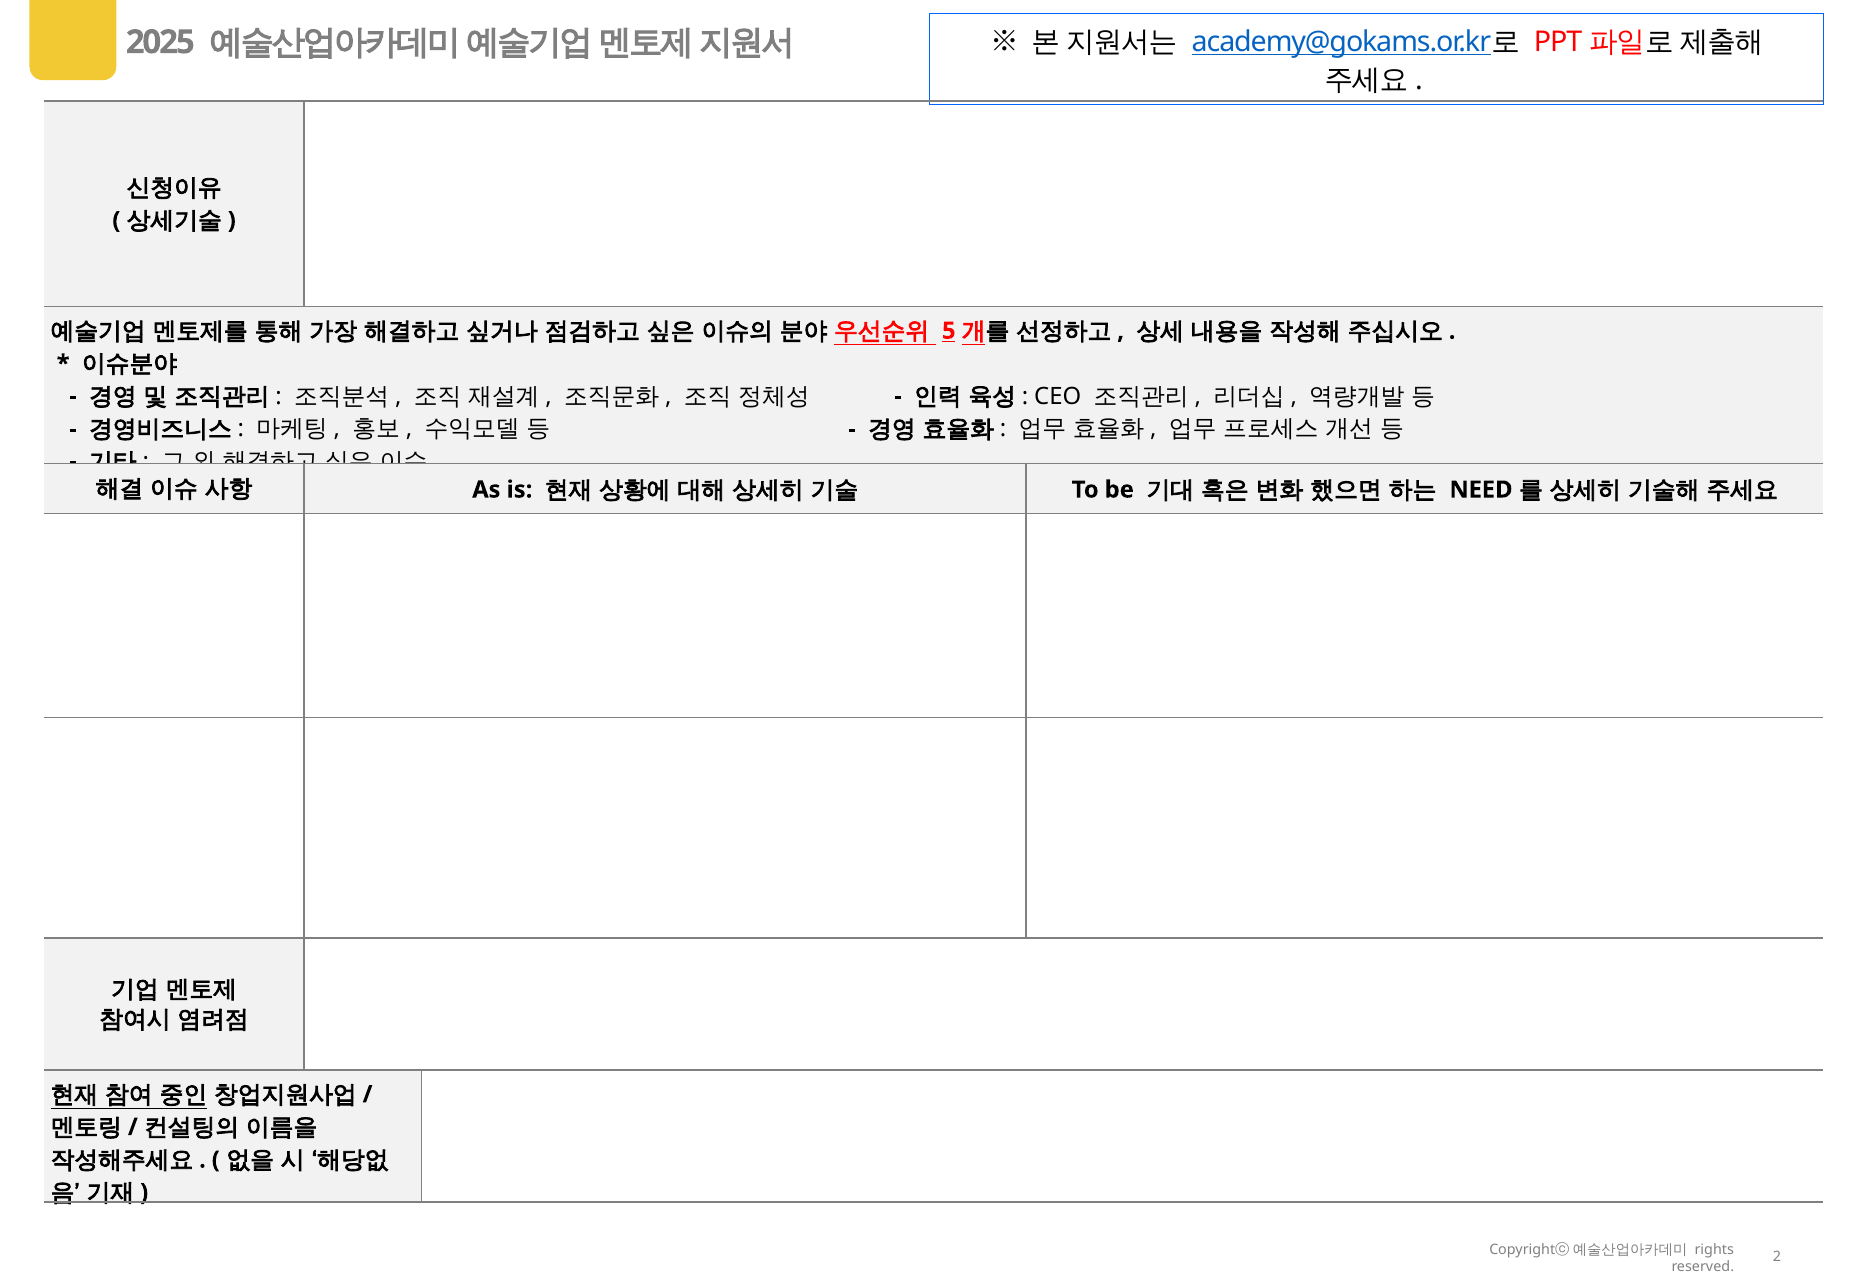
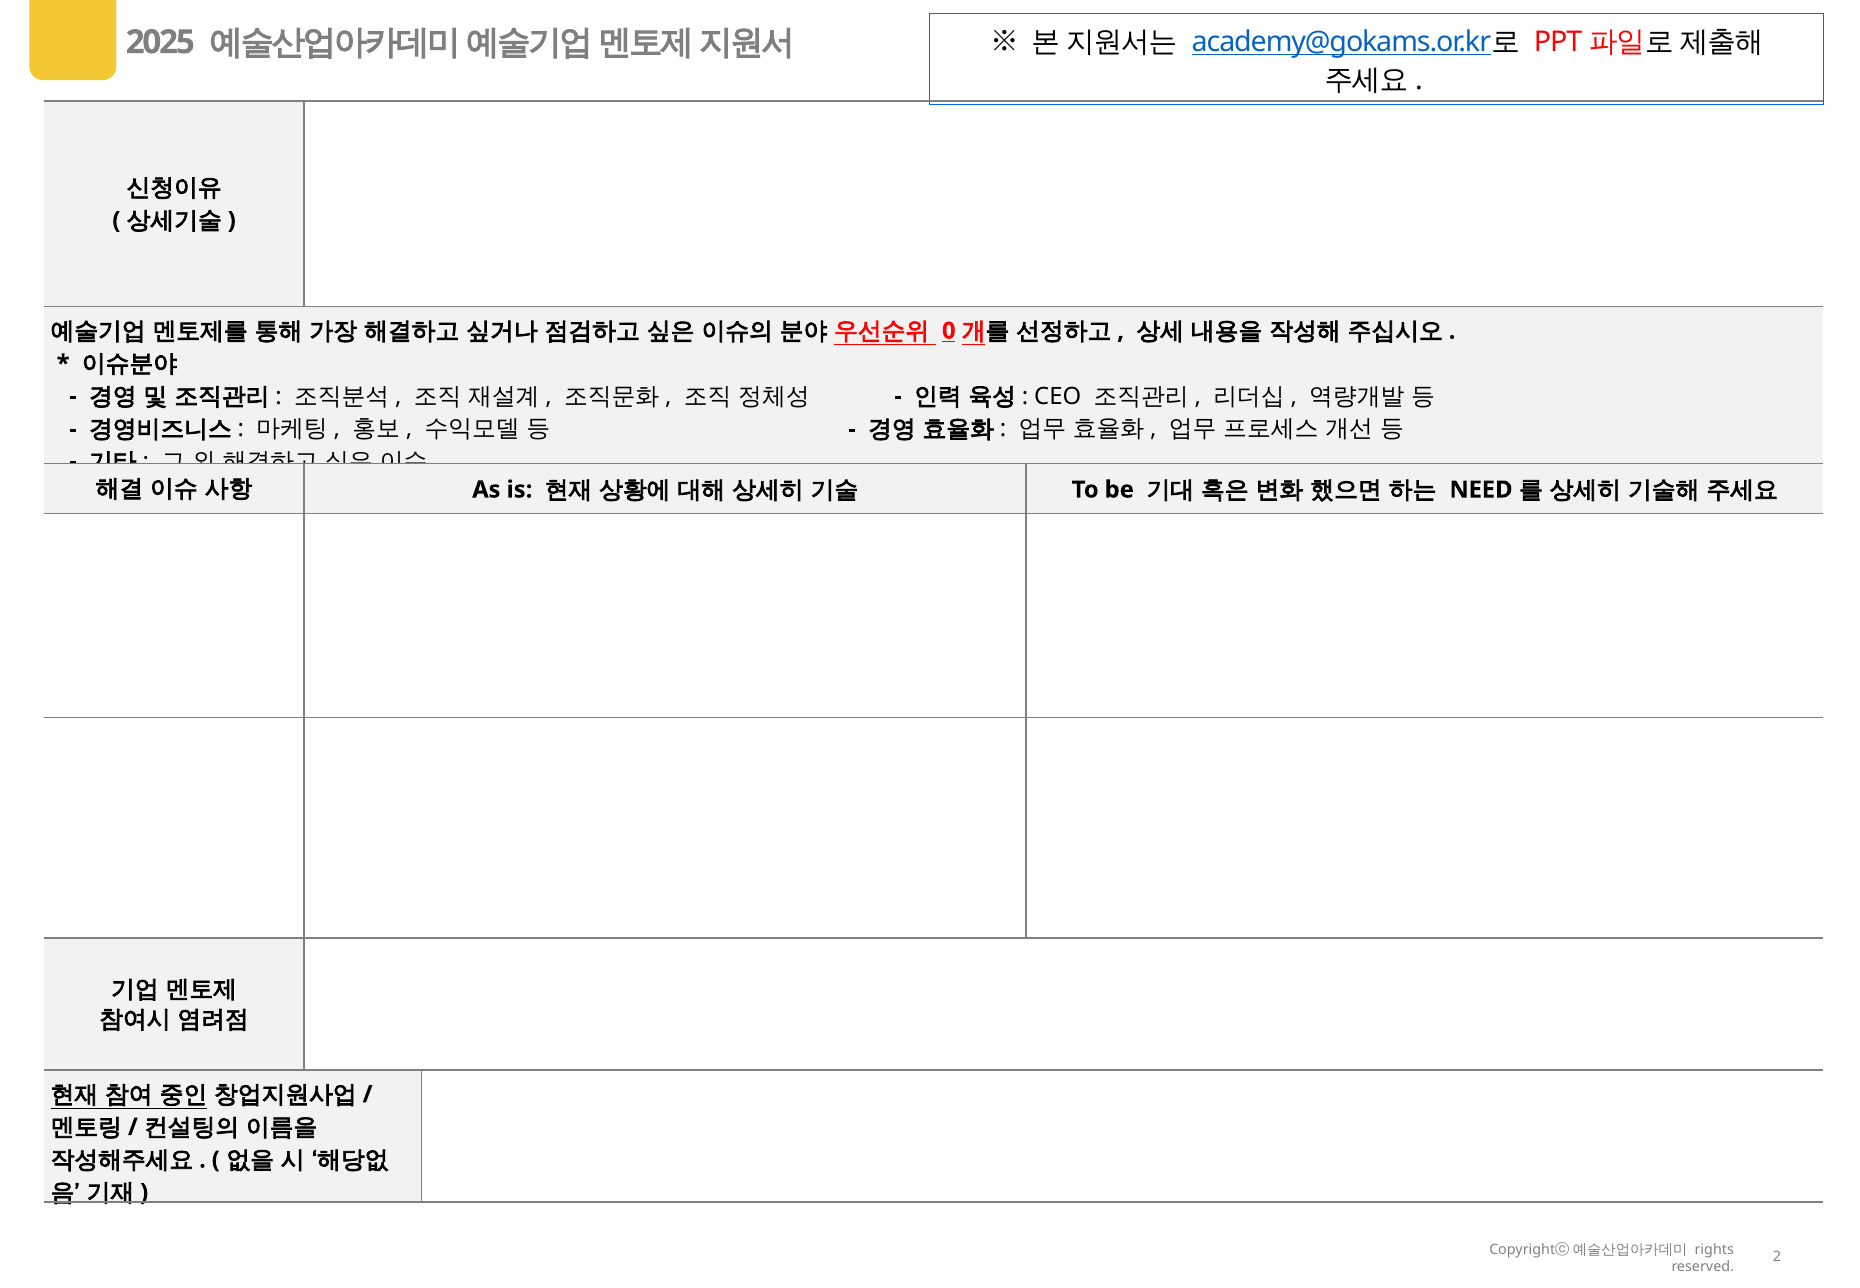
5: 5 -> 0 (949, 331)
